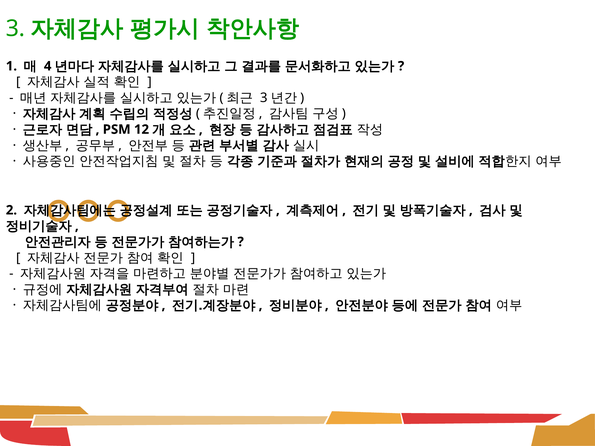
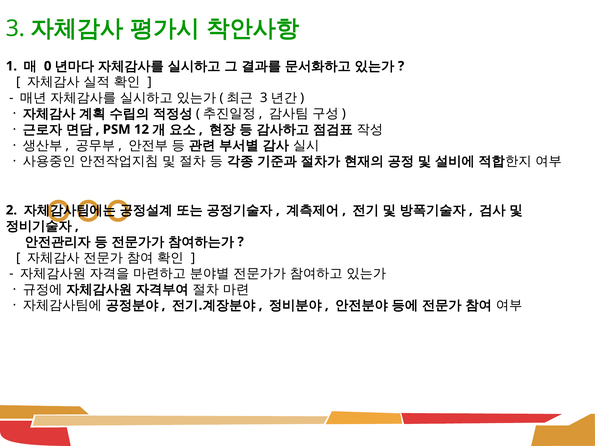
4: 4 -> 0 (48, 66)
